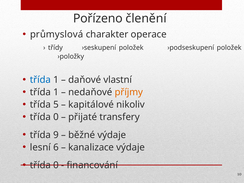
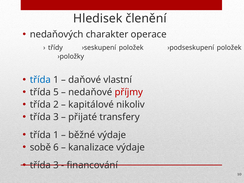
Pořízeno: Pořízeno -> Hledisek (98, 19)
průmyslová: průmyslová -> nedaňových (57, 34)
1: 1 -> 5 (56, 92)
příjmy colour: orange -> red (129, 92)
5: 5 -> 2 (56, 105)
0: 0 -> 3 (56, 117)
9: 9 -> 1 (56, 135)
lesní: lesní -> sobě (40, 147)
0: 0 -> 3 (56, 165)
